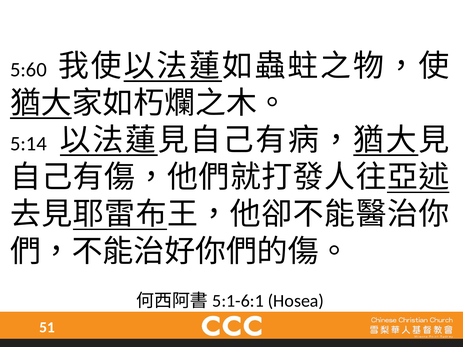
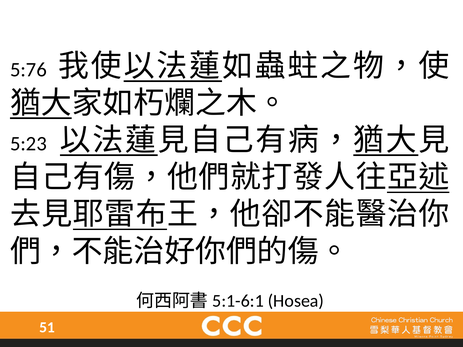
5:60: 5:60 -> 5:76 (28, 70)
5:14: 5:14 -> 5:23 (28, 144)
